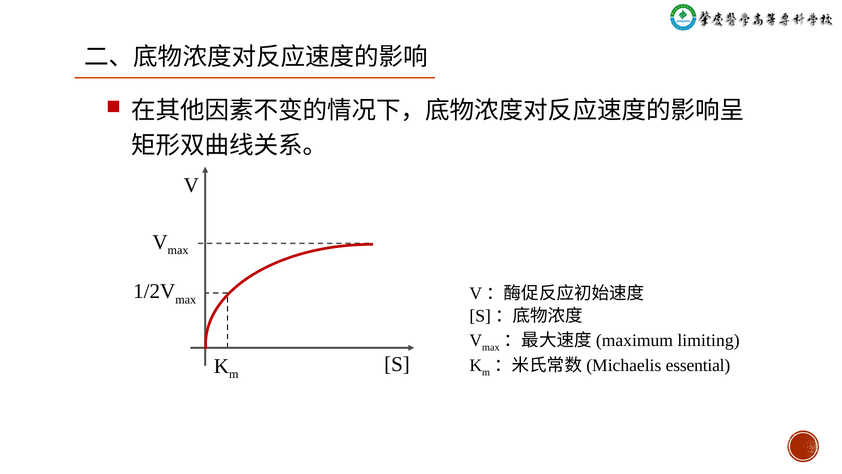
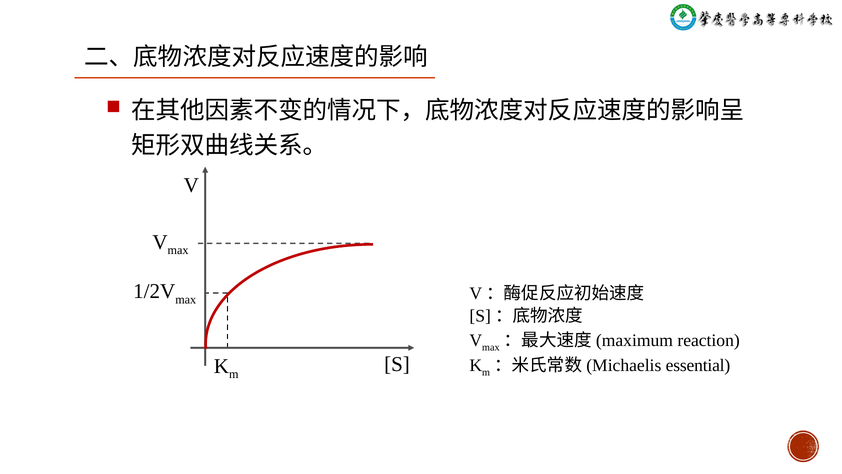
limiting: limiting -> reaction (709, 340)
